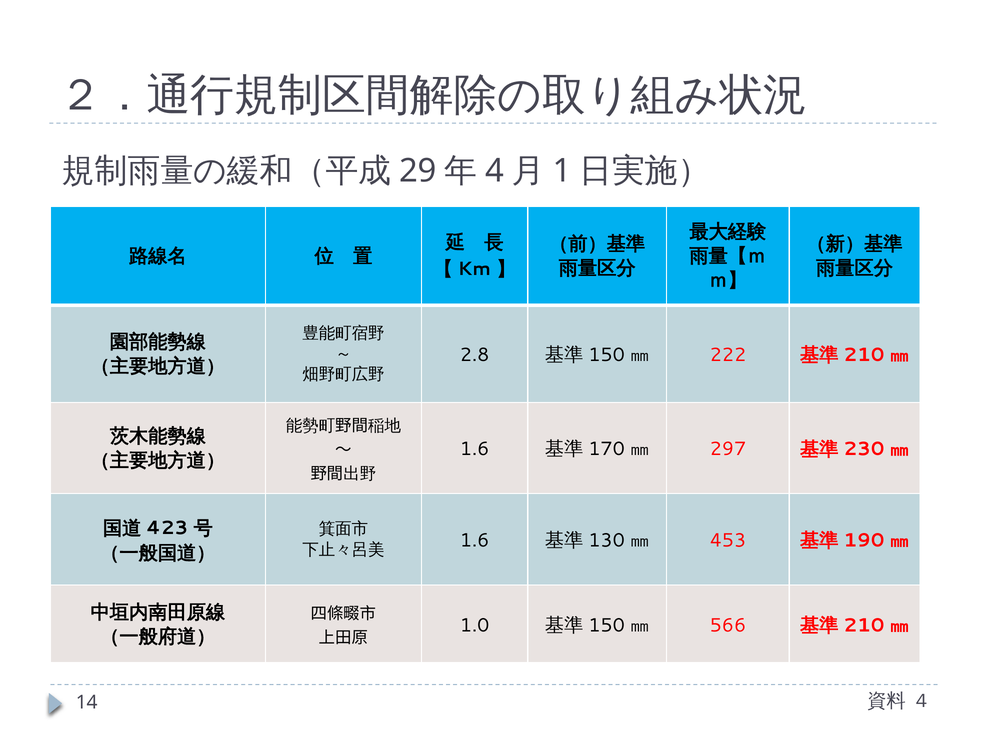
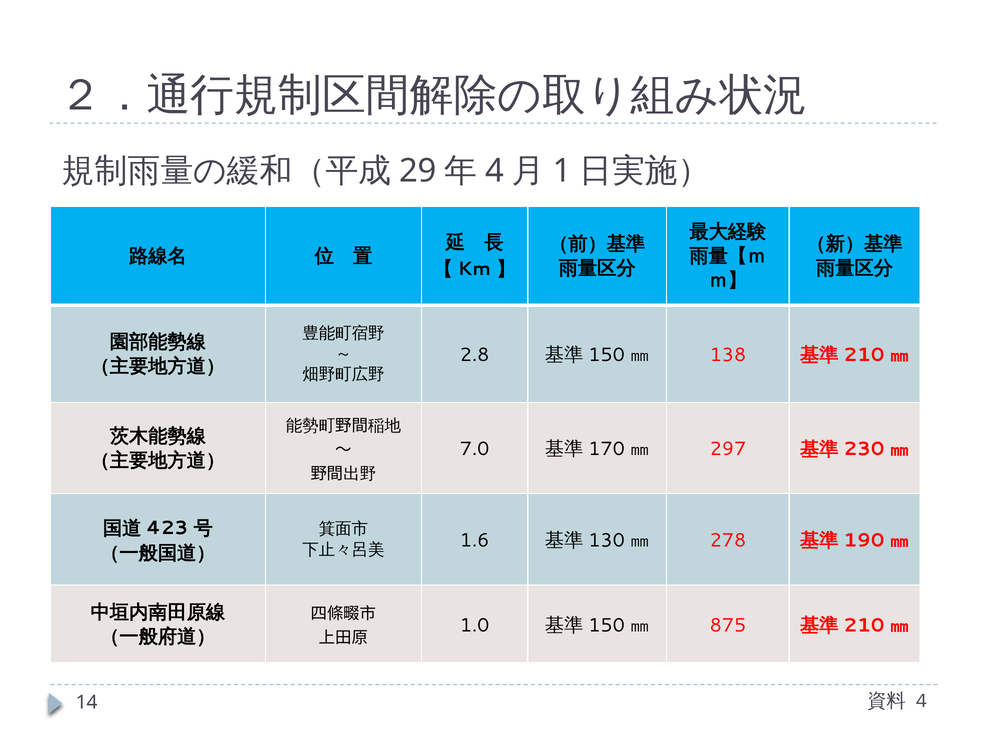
222: 222 -> 138 (728, 355)
1.6: 1.6 -> 7.0 (475, 449)
453: 453 -> 278 (728, 541)
566: 566 -> 875 (728, 626)
